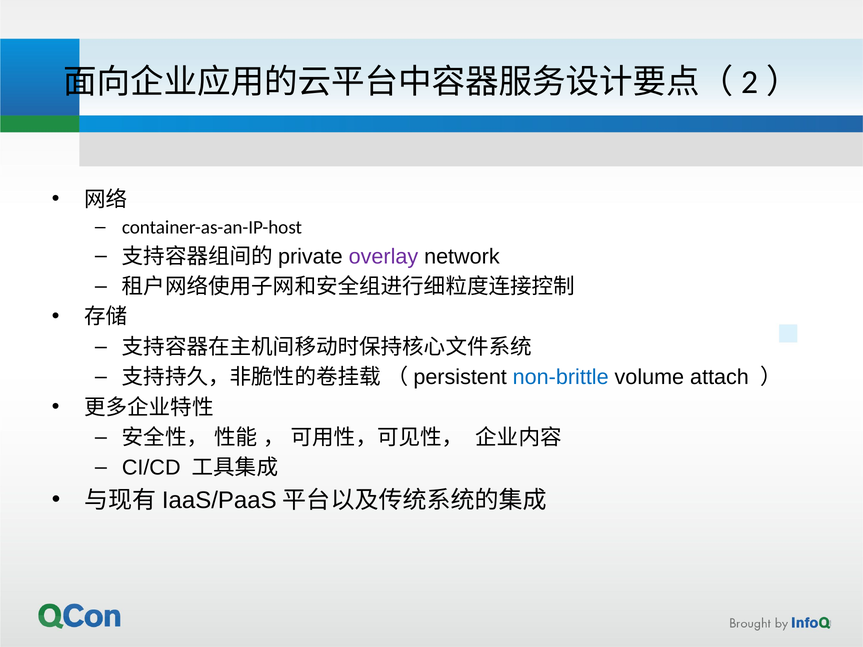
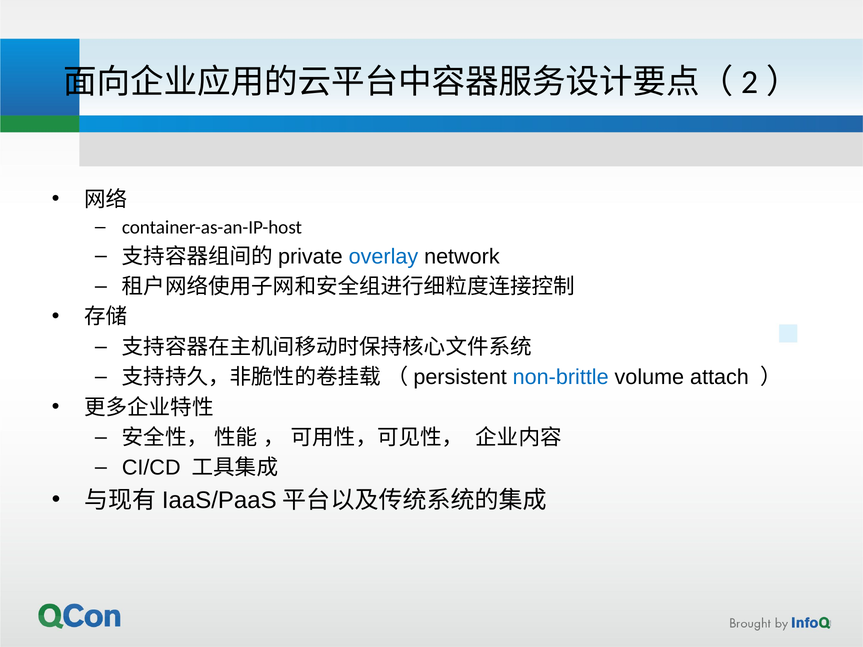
overlay colour: purple -> blue (383, 257)
